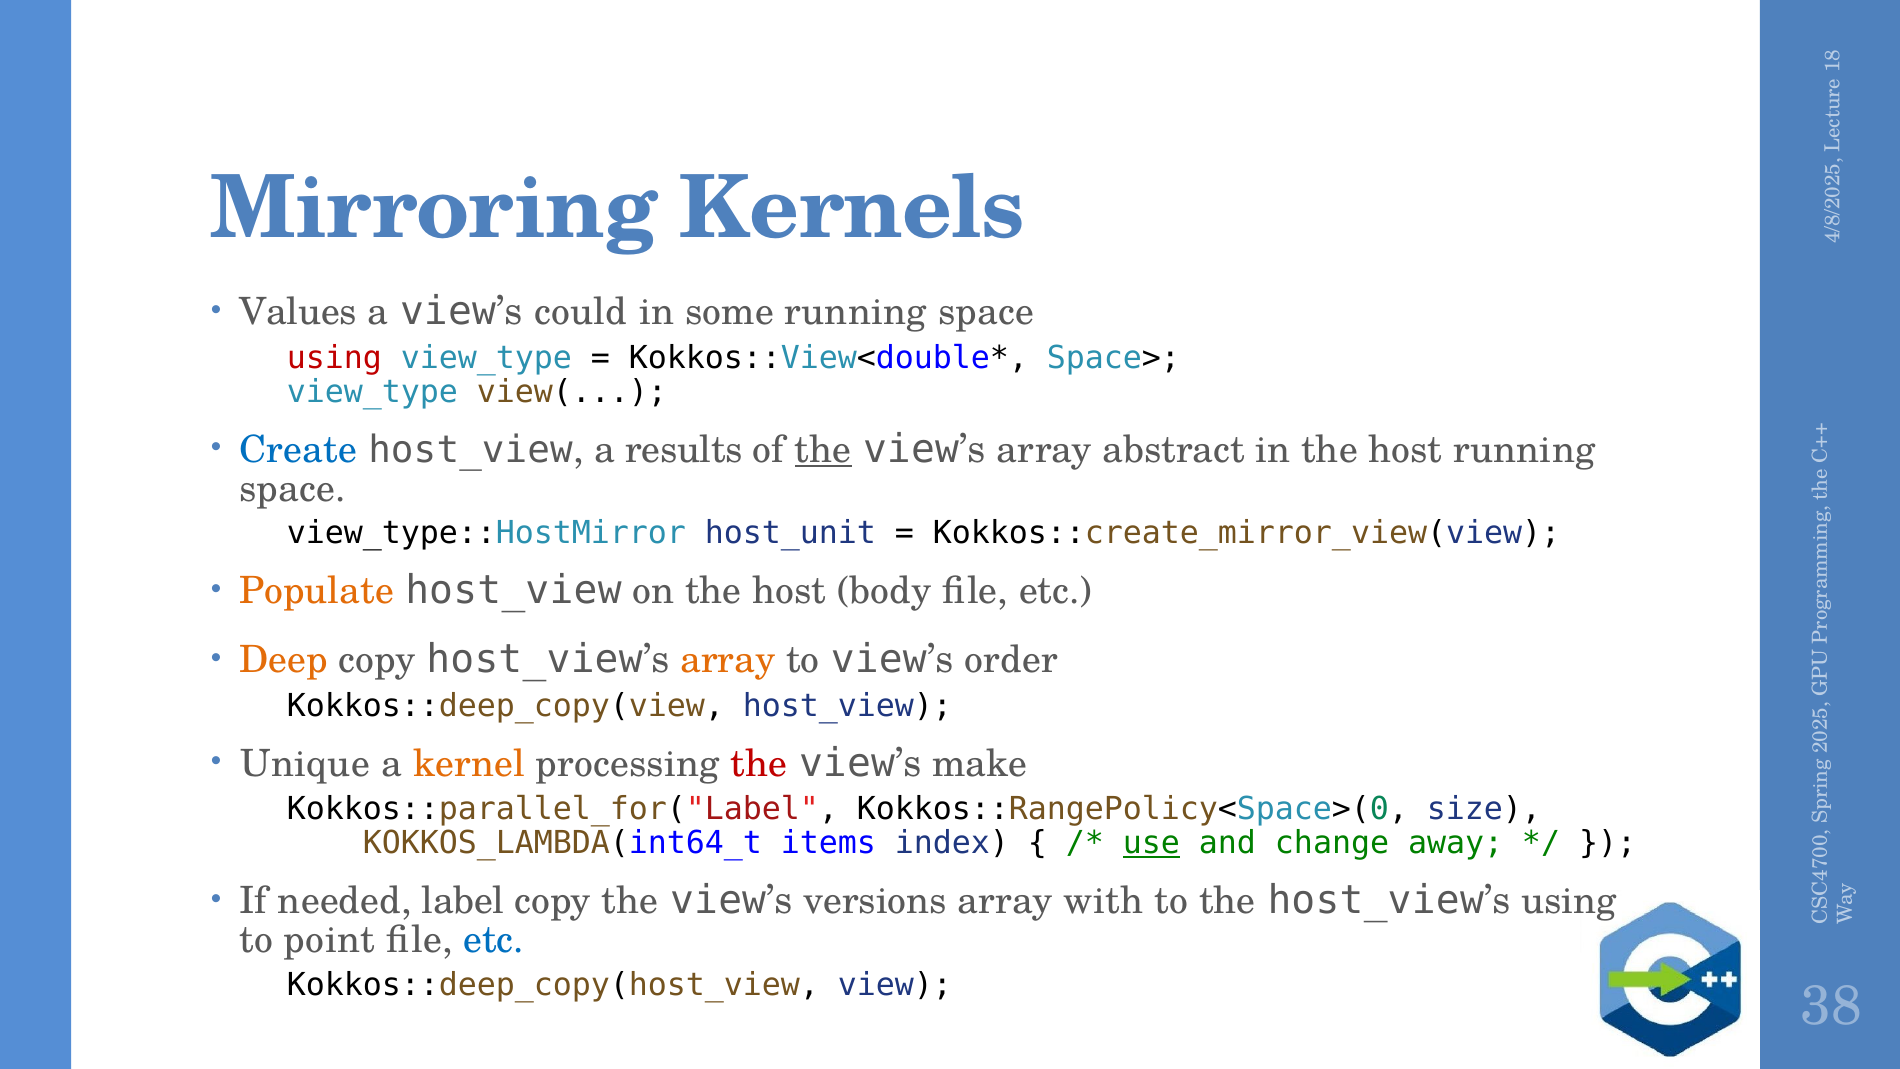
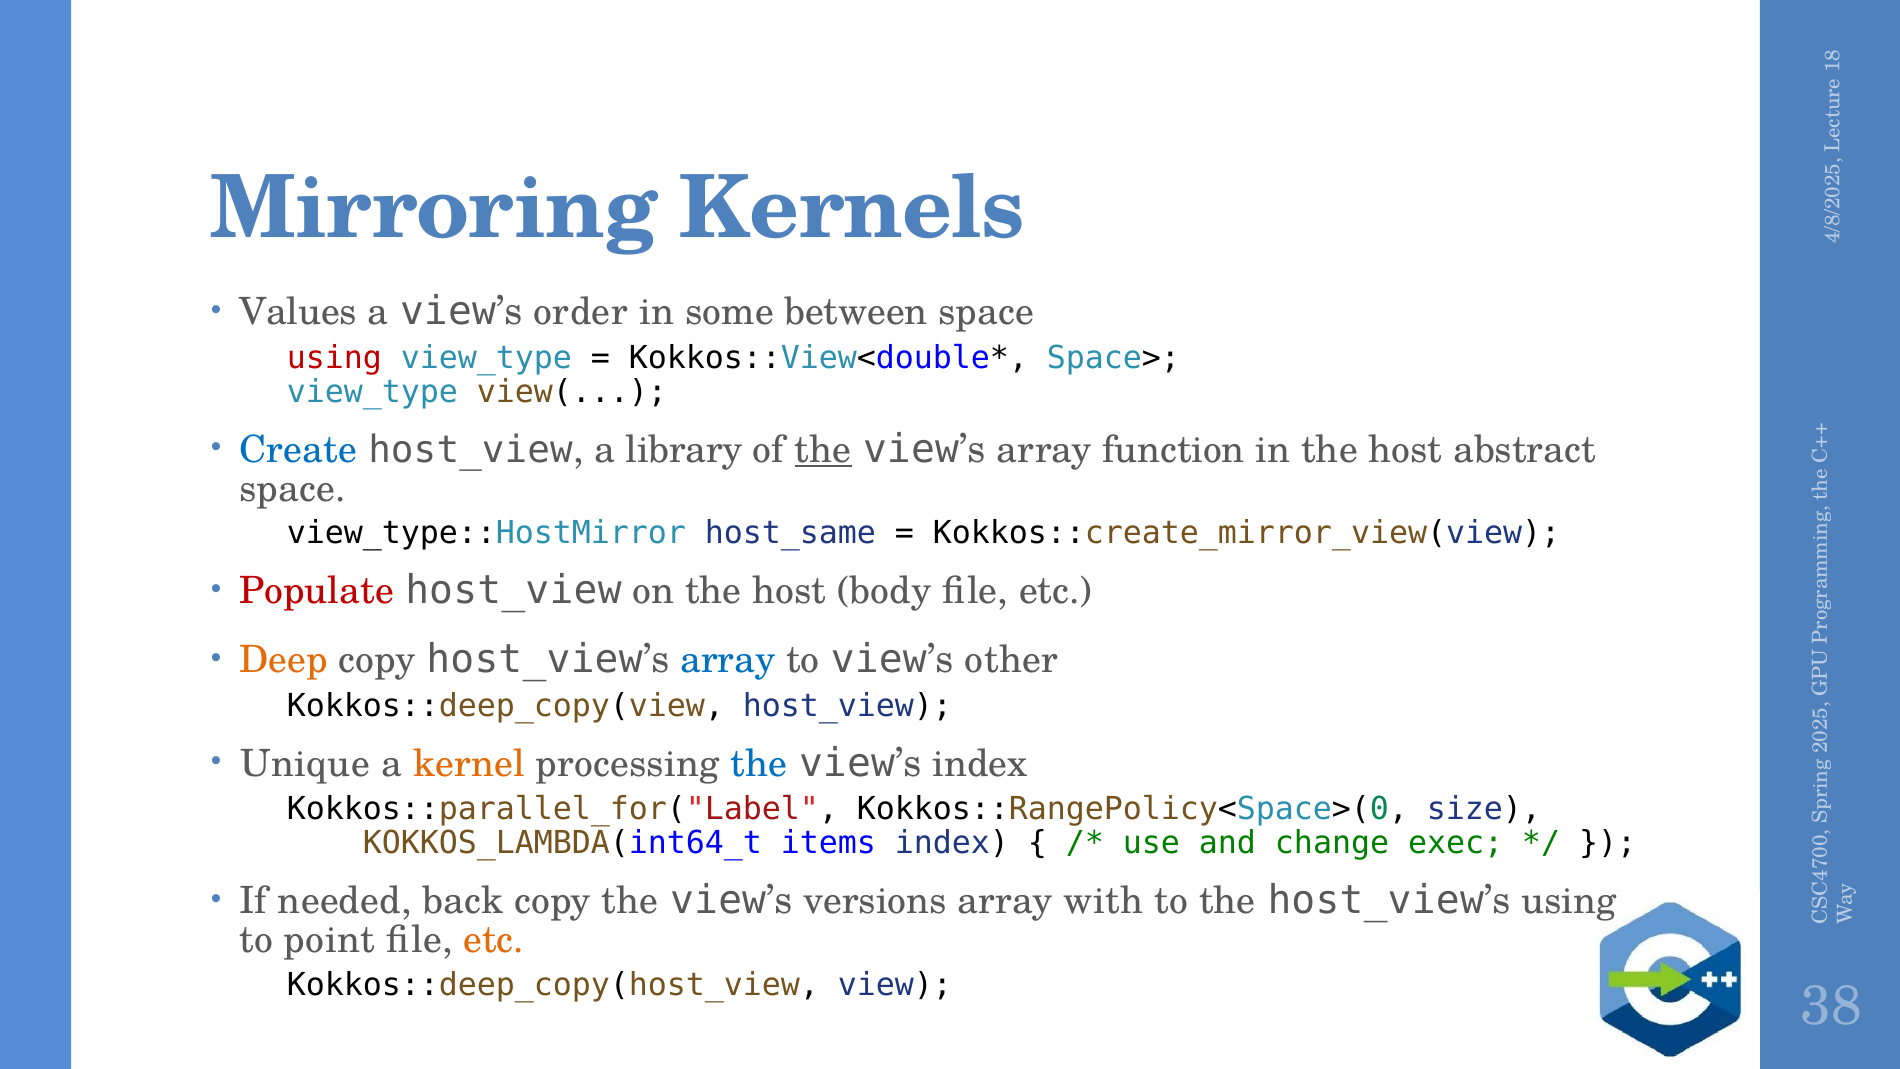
could: could -> order (581, 312)
some running: running -> between (856, 312)
results: results -> library (684, 450)
abstract: abstract -> function (1174, 450)
host running: running -> abstract (1525, 450)
host_unit: host_unit -> host_same (790, 533)
Populate colour: orange -> red (317, 591)
array colour: orange -> blue (728, 660)
order: order -> other (1012, 660)
the colour: red -> blue (759, 764)
view’s make: make -> index (980, 764)
use underline: present -> none (1151, 843)
away: away -> exec (1456, 843)
label: label -> back (463, 901)
etc colour: blue -> orange (494, 940)
